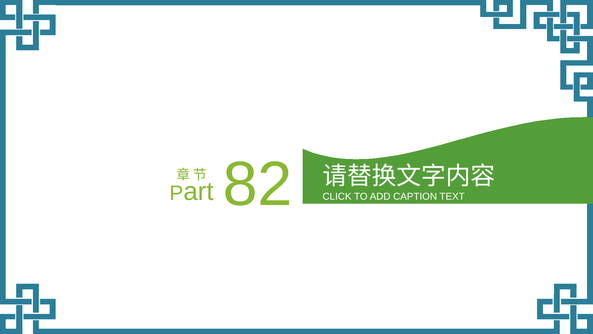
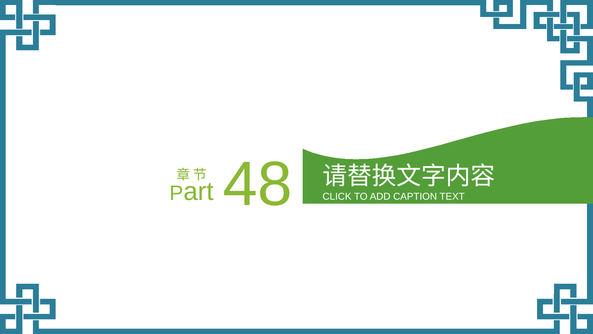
82: 82 -> 48 (258, 184)
